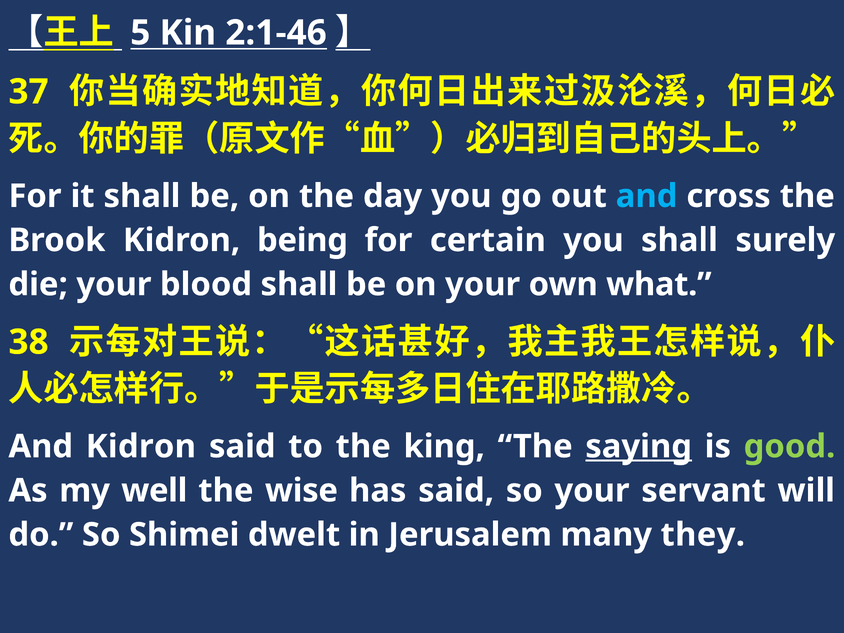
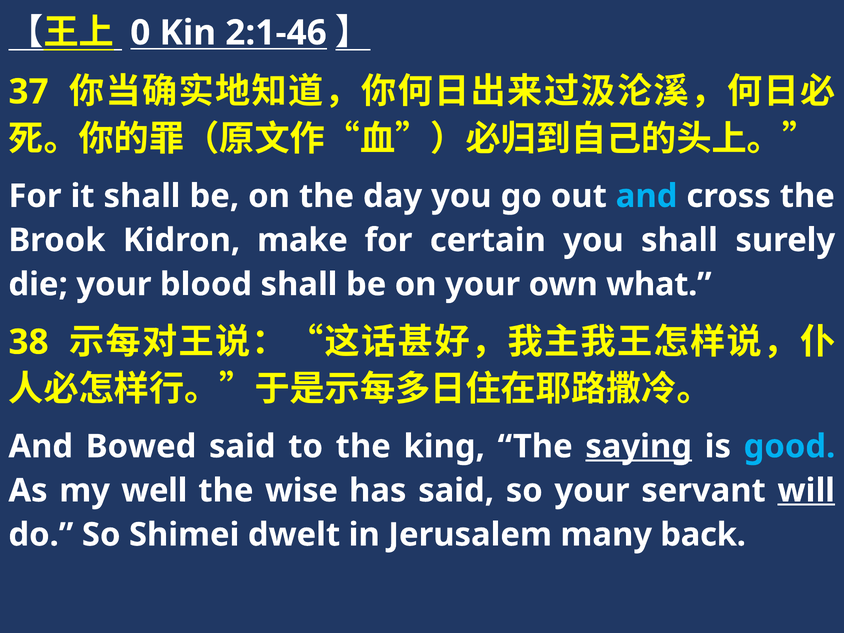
5: 5 -> 0 (140, 33)
being: being -> make (303, 240)
And Kidron: Kidron -> Bowed (141, 446)
good colour: light green -> light blue (789, 446)
will underline: none -> present (806, 491)
they: they -> back (703, 535)
